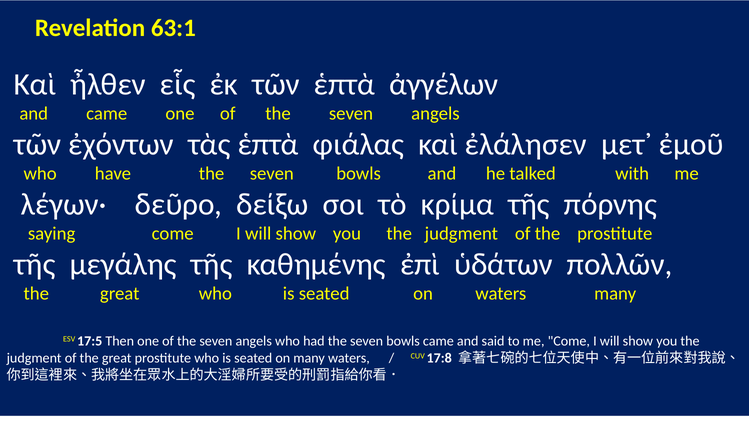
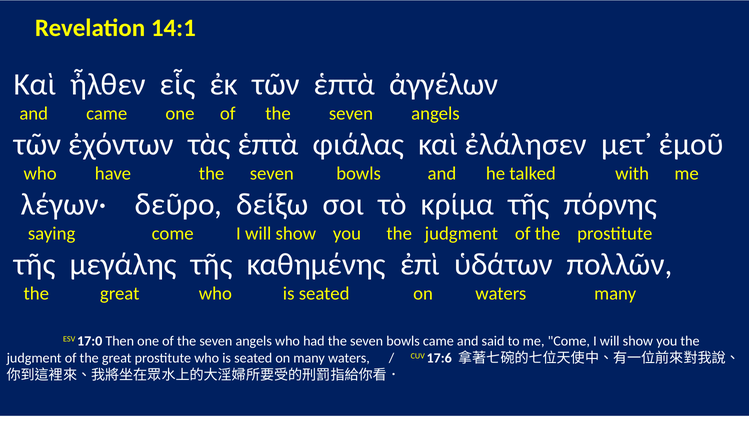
63:1: 63:1 -> 14:1 (173, 28)
17:5: 17:5 -> 17:0 (90, 342)
17:8: 17:8 -> 17:6 (439, 358)
